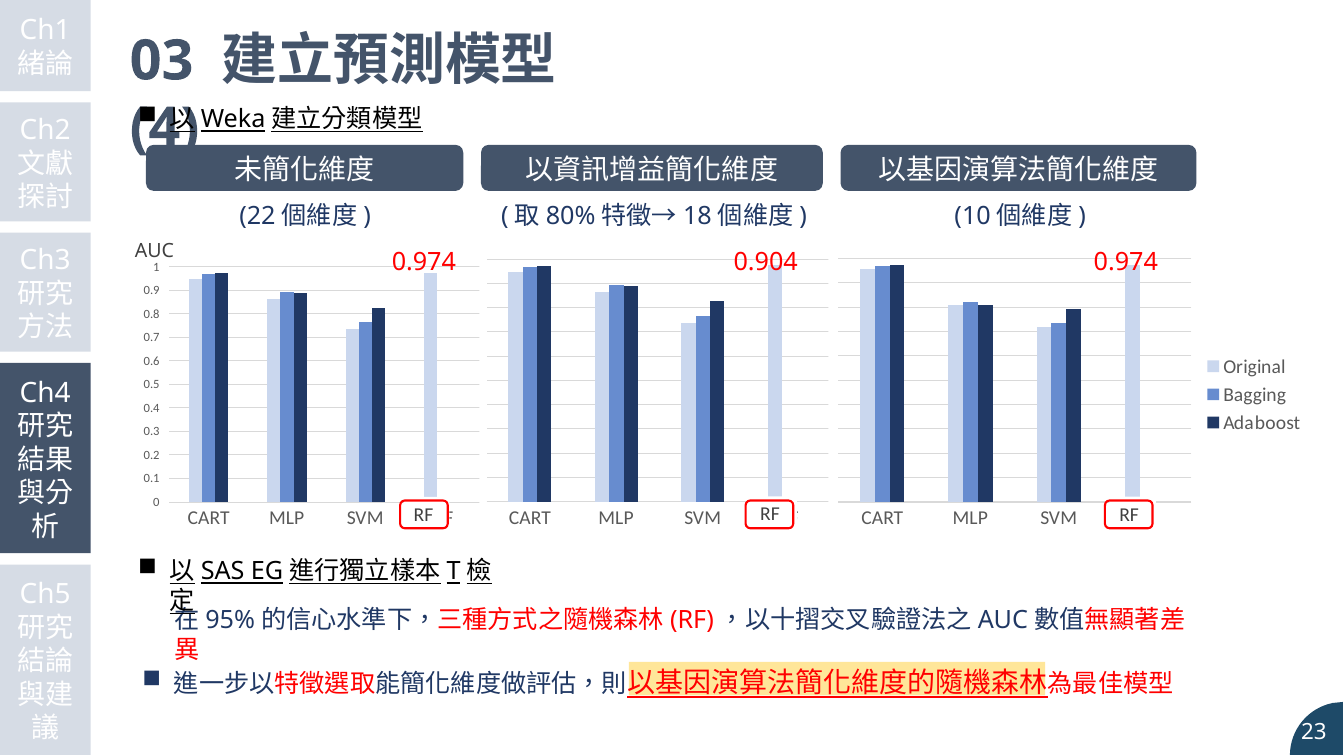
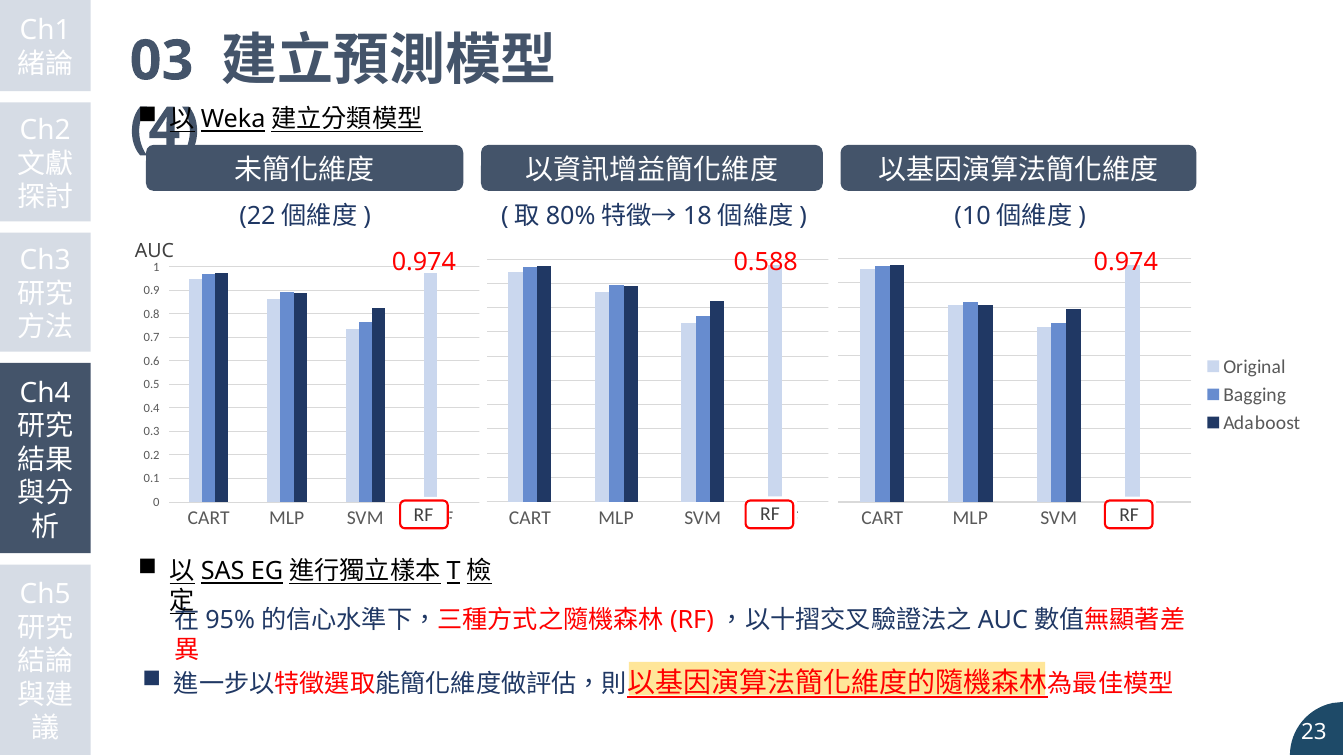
0.904: 0.904 -> 0.588 (766, 263)
